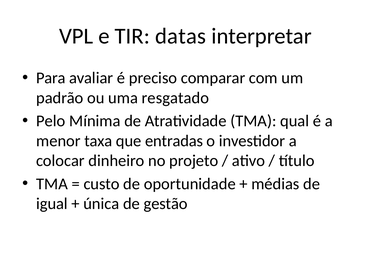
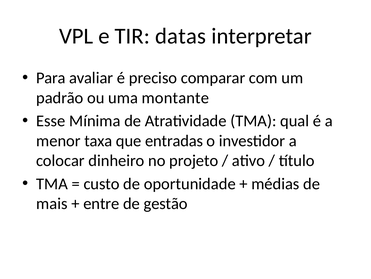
resgatado: resgatado -> montante (175, 98)
Pelo: Pelo -> Esse (51, 121)
igual: igual -> mais (52, 203)
única: única -> entre (101, 203)
